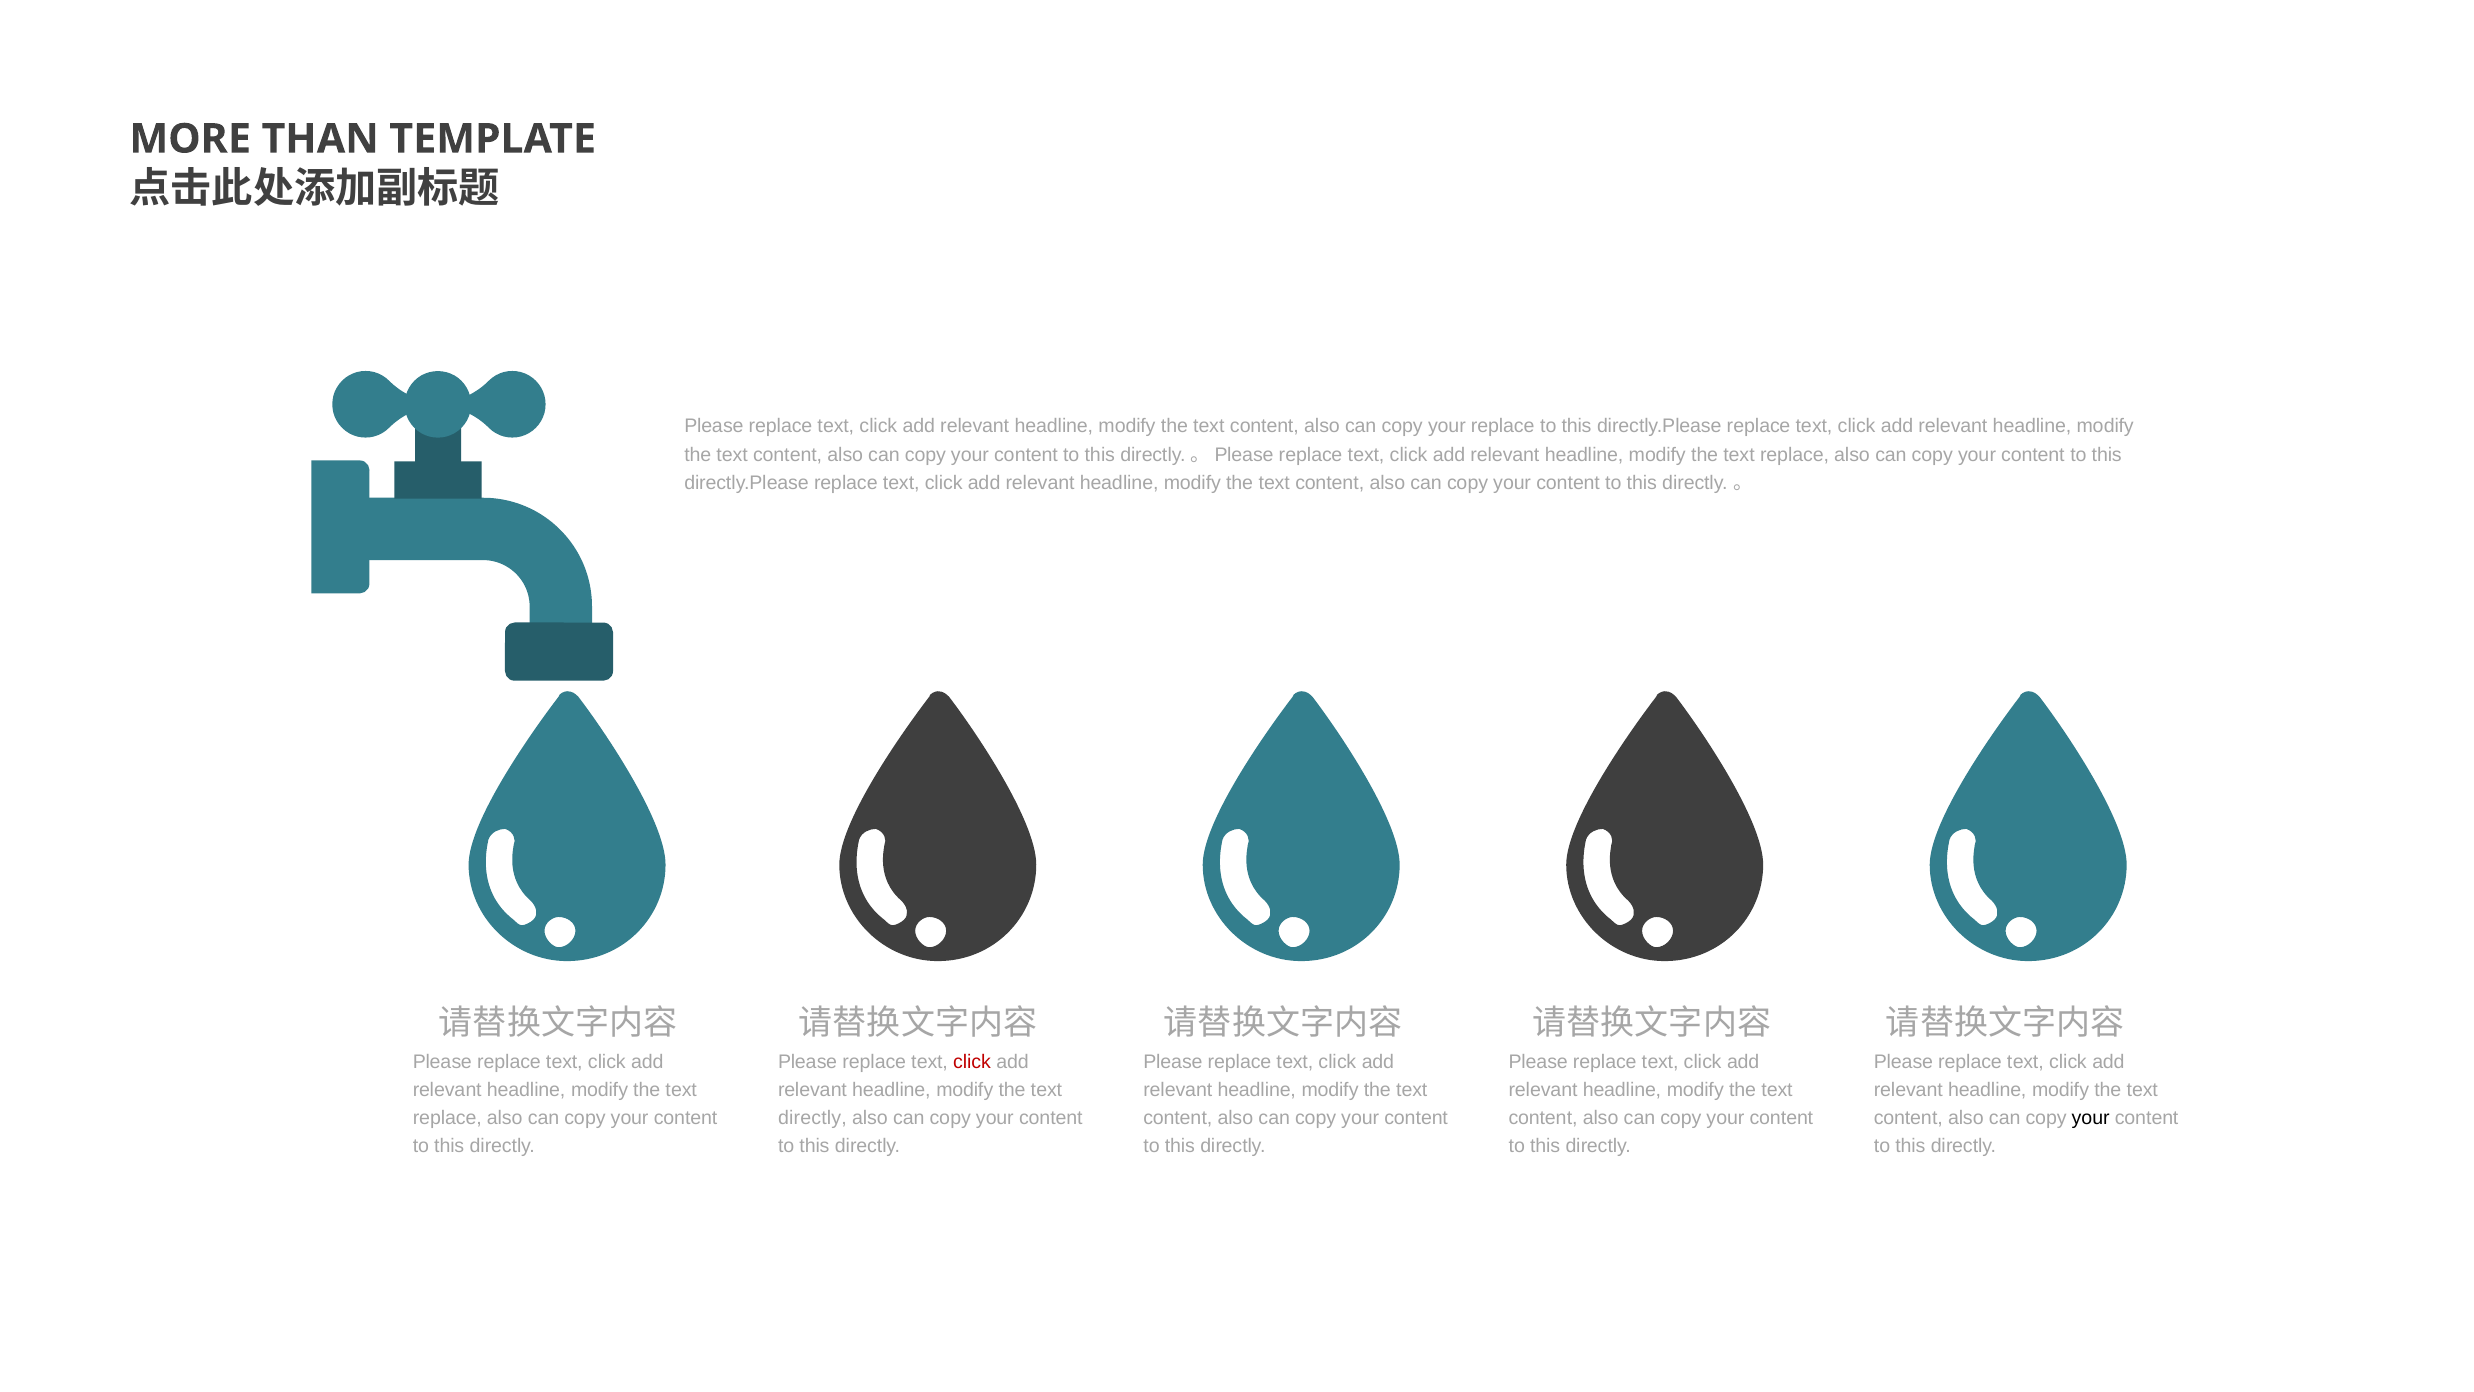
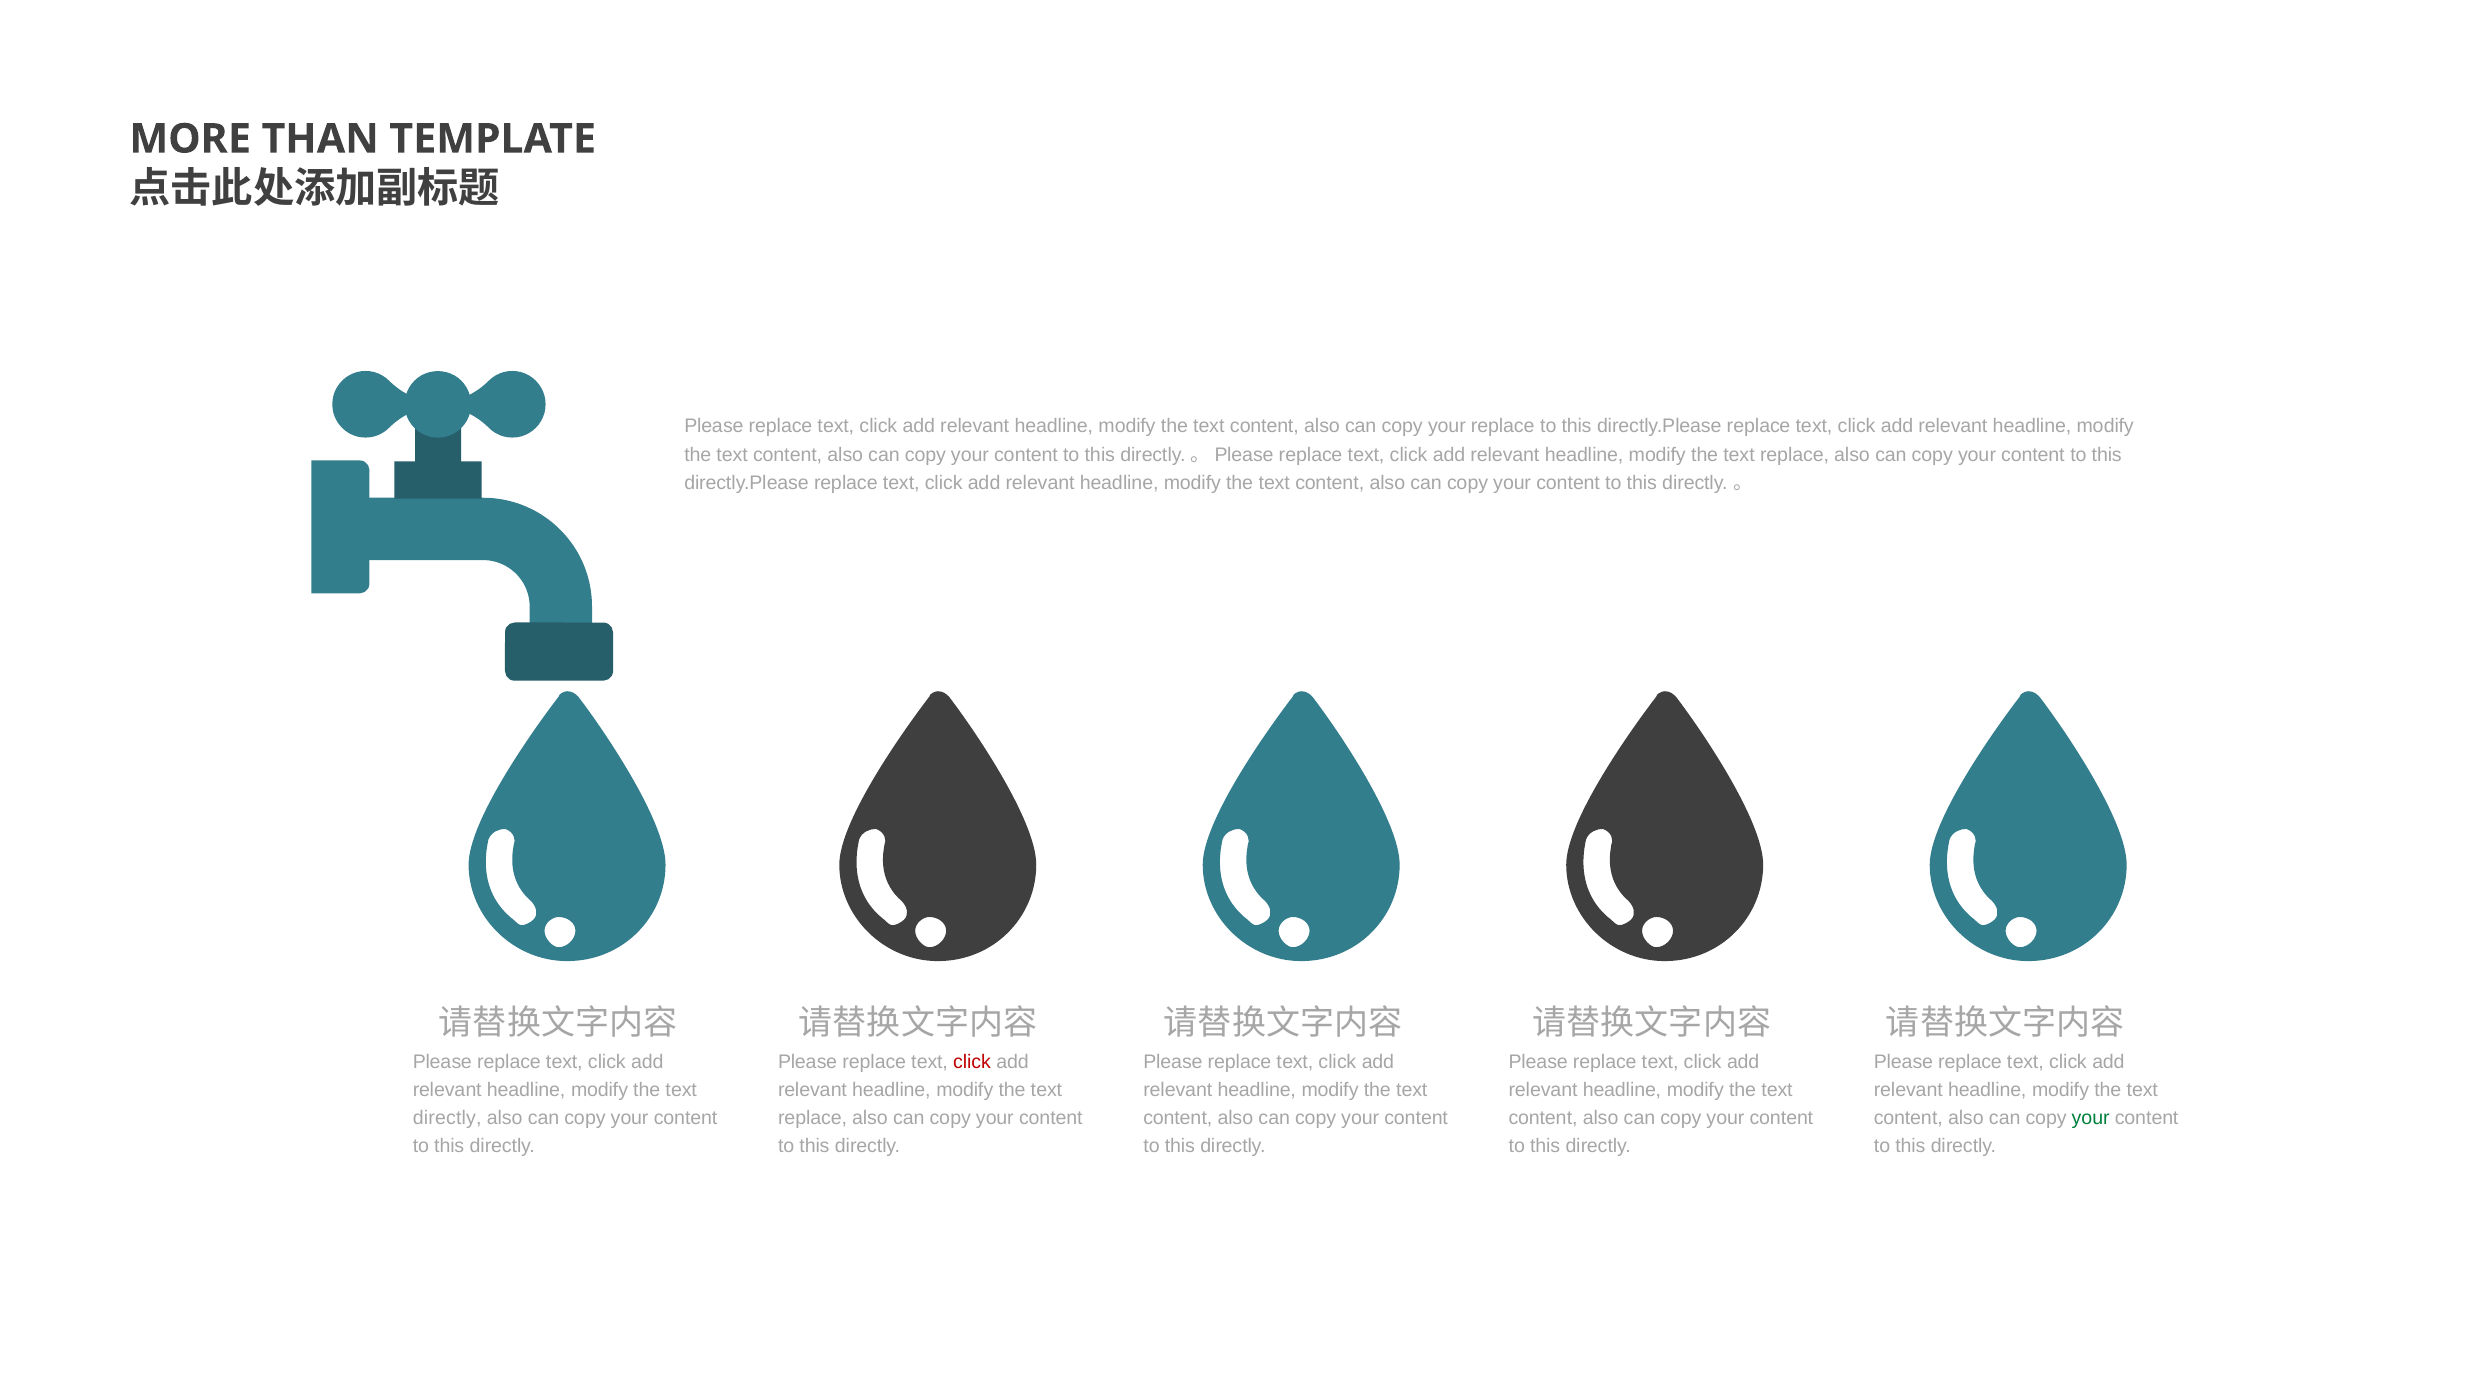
replace: replace -> directly (447, 1118)
directly: directly -> replace (813, 1118)
your colour: black -> green (2091, 1118)
